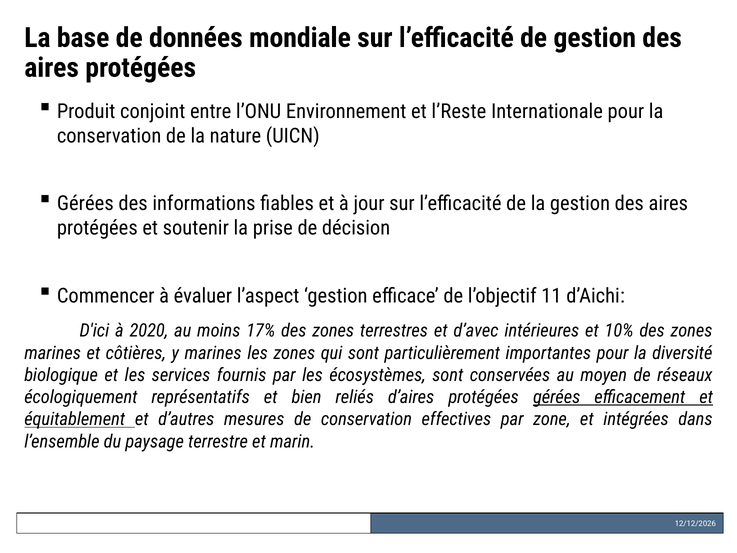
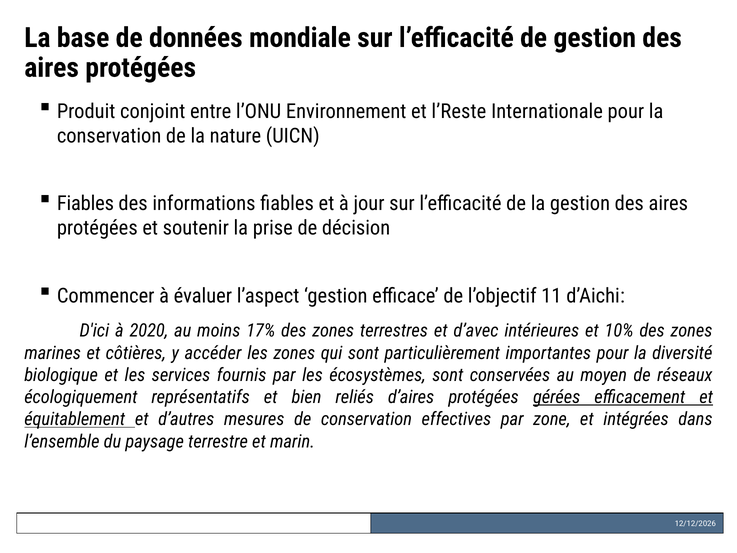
Gérées: Gérées -> Fiables (85, 204)
y marines: marines -> accéder (213, 353)
